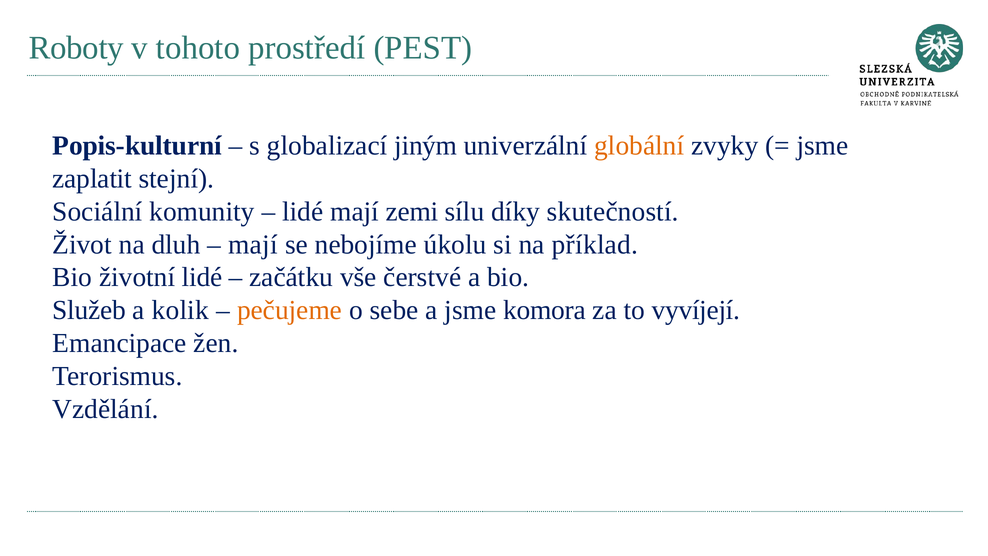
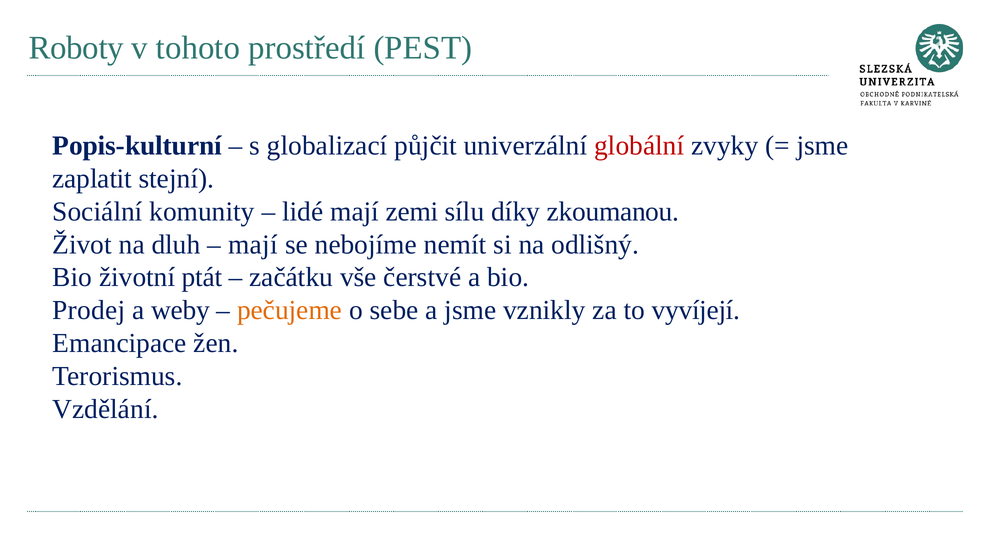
jiným: jiným -> půjčit (426, 146)
globální colour: orange -> red (639, 146)
skutečností: skutečností -> zkoumanou (613, 211)
úkolu: úkolu -> nemít (455, 244)
příklad: příklad -> odlišný (595, 244)
životní lidé: lidé -> ptát (202, 277)
Služeb: Služeb -> Prodej (89, 310)
kolik: kolik -> weby (181, 310)
komora: komora -> vznikly (544, 310)
